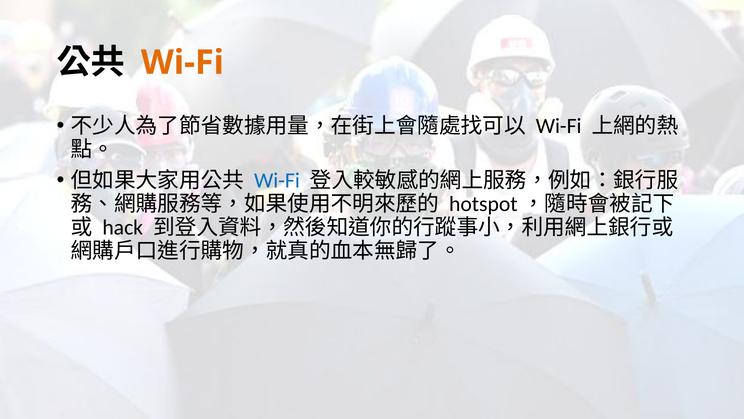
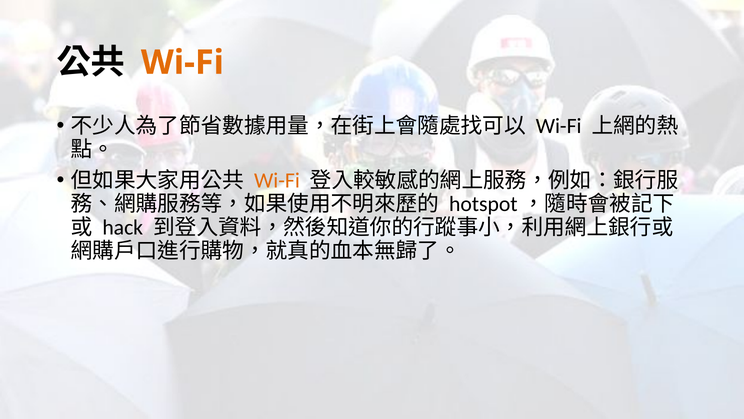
Wi-Fi colour: blue -> orange (277, 180)
